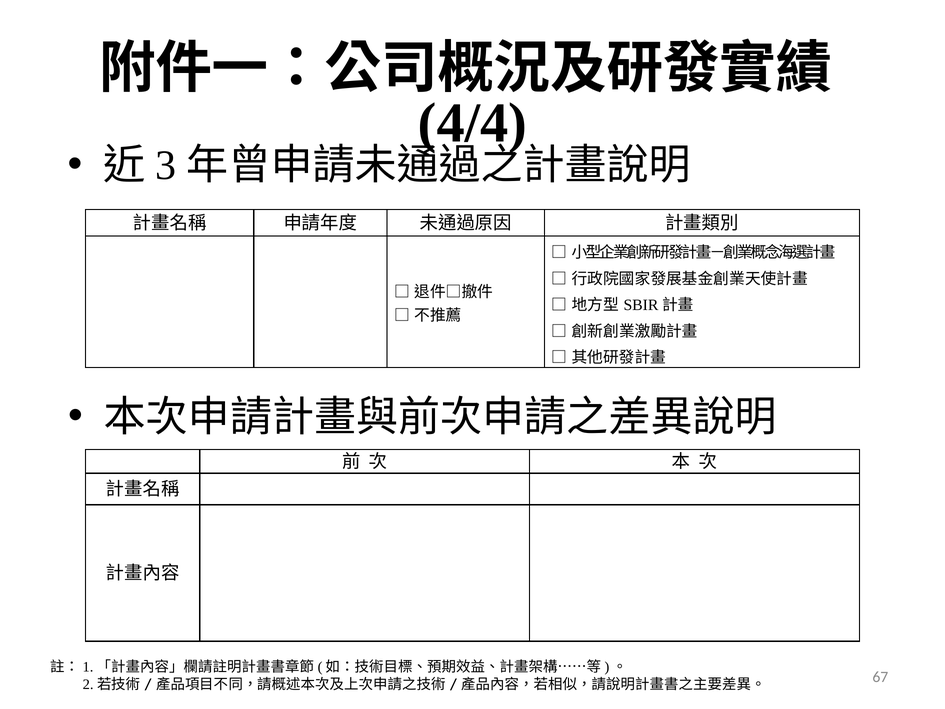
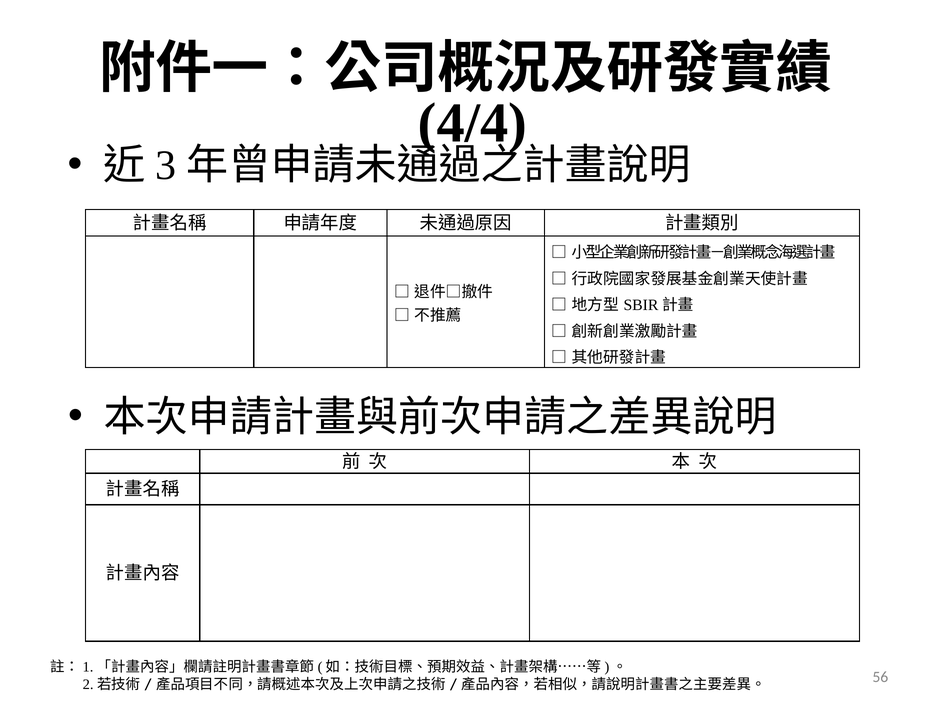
67: 67 -> 56 (880, 677)
